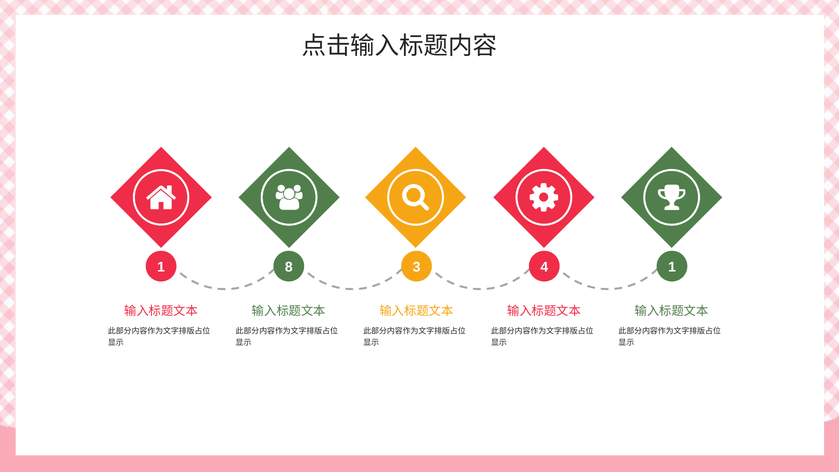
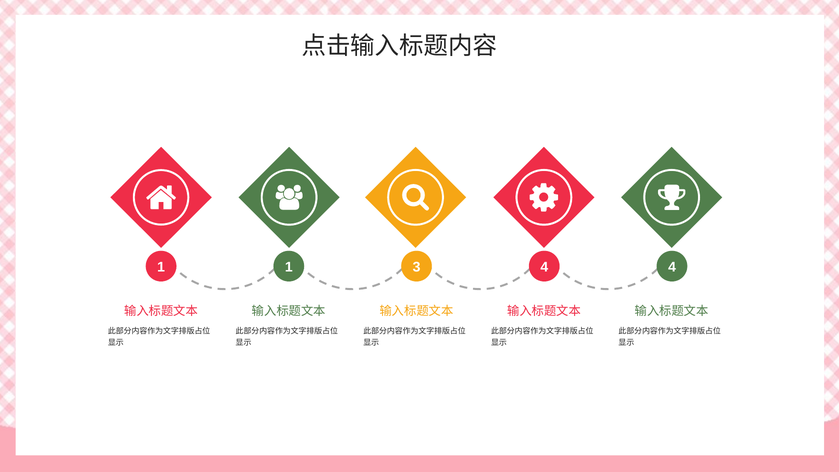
1 8: 8 -> 1 (289, 267)
4 1: 1 -> 4 (672, 267)
